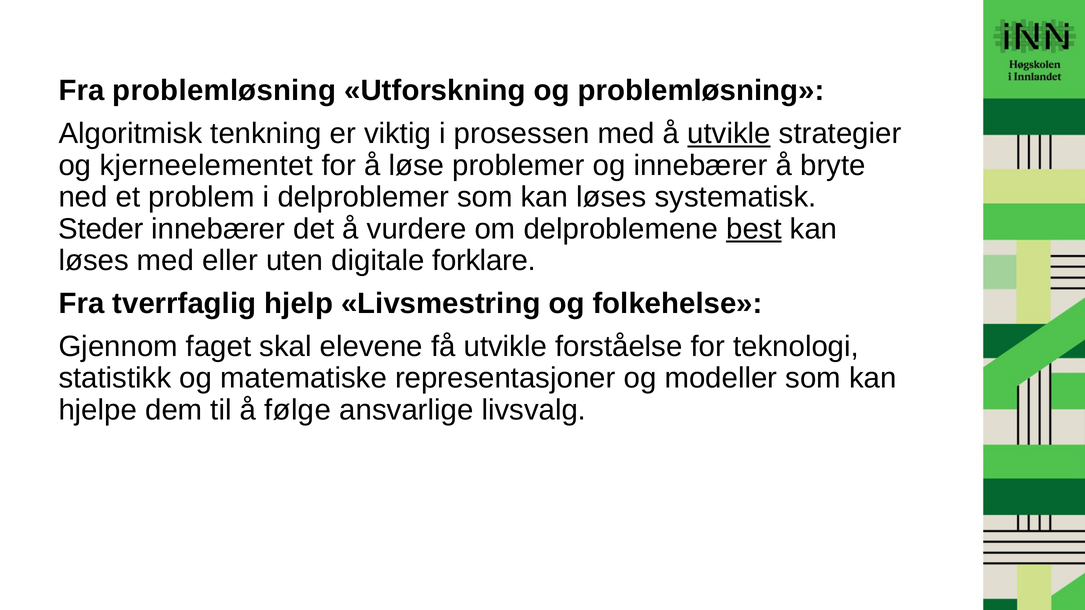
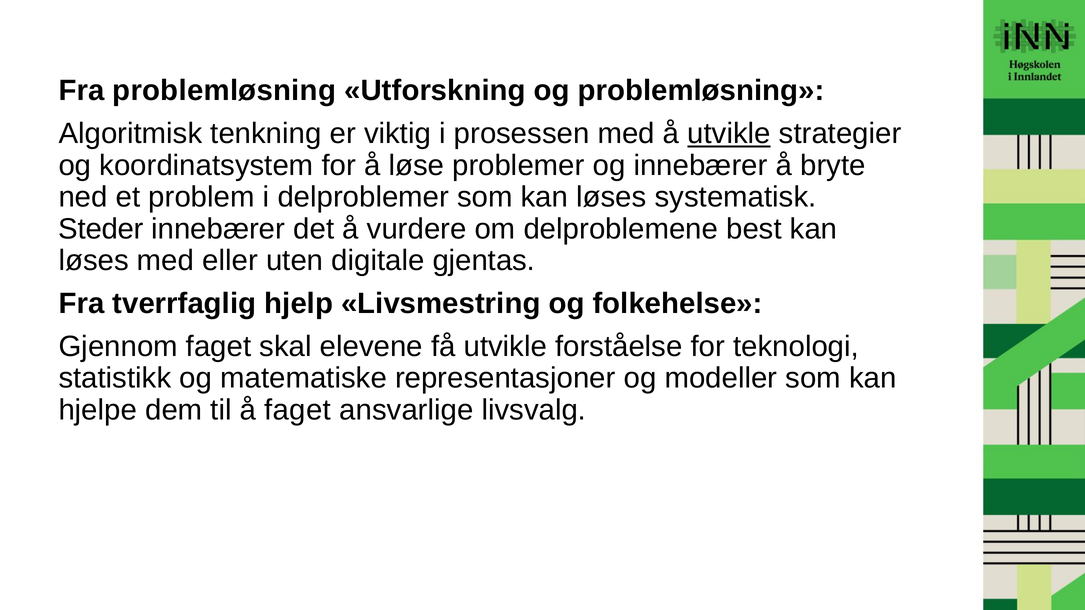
kjerneelementet: kjerneelementet -> koordinatsystem (206, 166)
best underline: present -> none (754, 229)
forklare: forklare -> gjentas (484, 261)
å følge: følge -> faget (298, 410)
